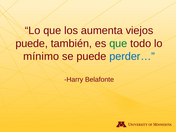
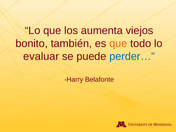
puede: puede -> bonito (32, 43)
que colour: green -> orange (118, 43)
mínimo: mínimo -> evaluar (41, 56)
